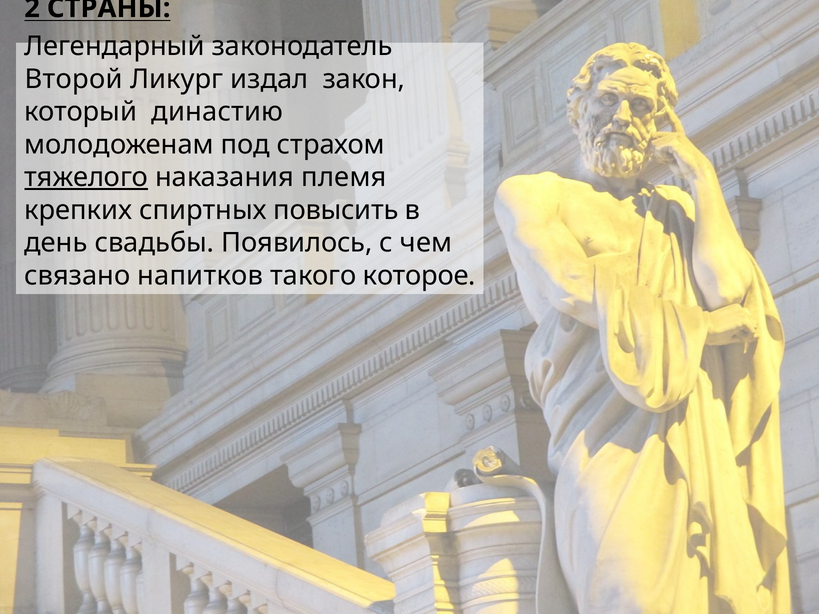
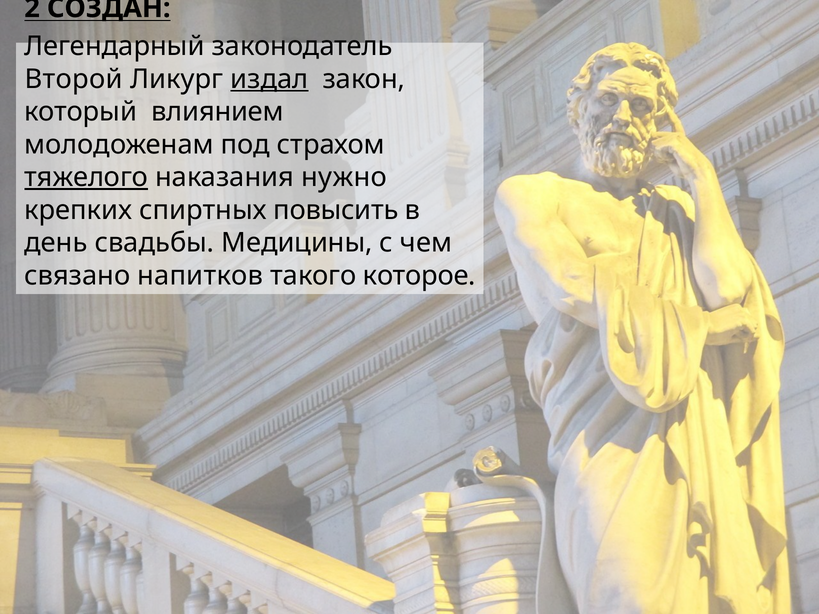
СТРАНЫ: СТРАНЫ -> СОЗДАН (109, 8)
издал underline: none -> present (269, 79)
династию: династию -> влиянием (217, 112)
племя: племя -> нужно (344, 177)
Появилось: Появилось -> Медицины (297, 243)
